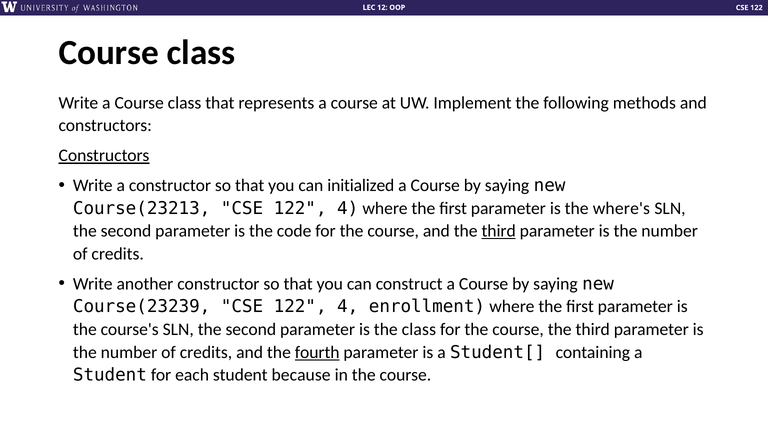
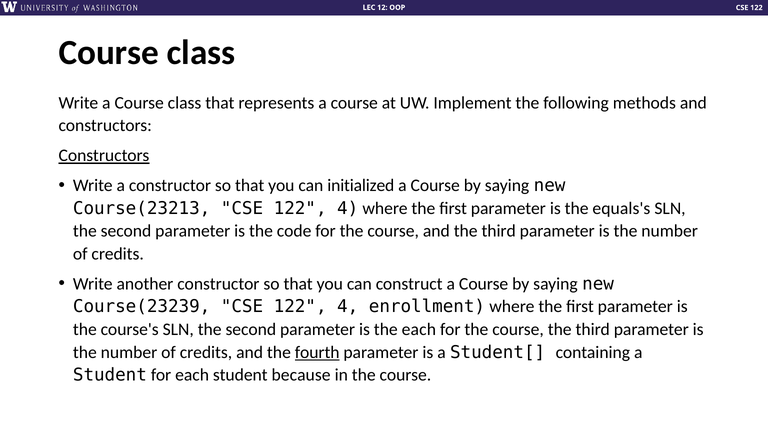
where's: where's -> equals's (621, 208)
third underline: present -> none (499, 231)
the class: class -> each (419, 329)
